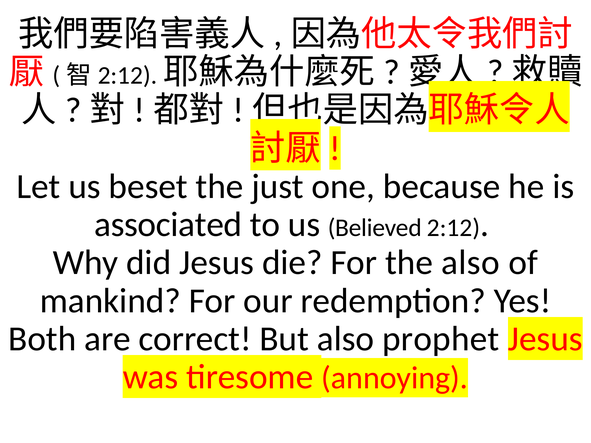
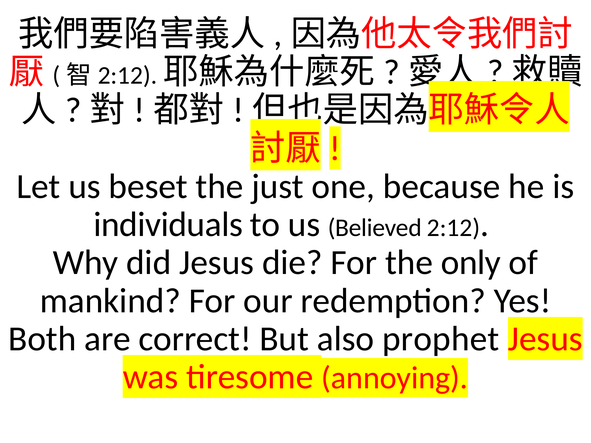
associated: associated -> individuals (168, 225)
the also: also -> only (471, 263)
